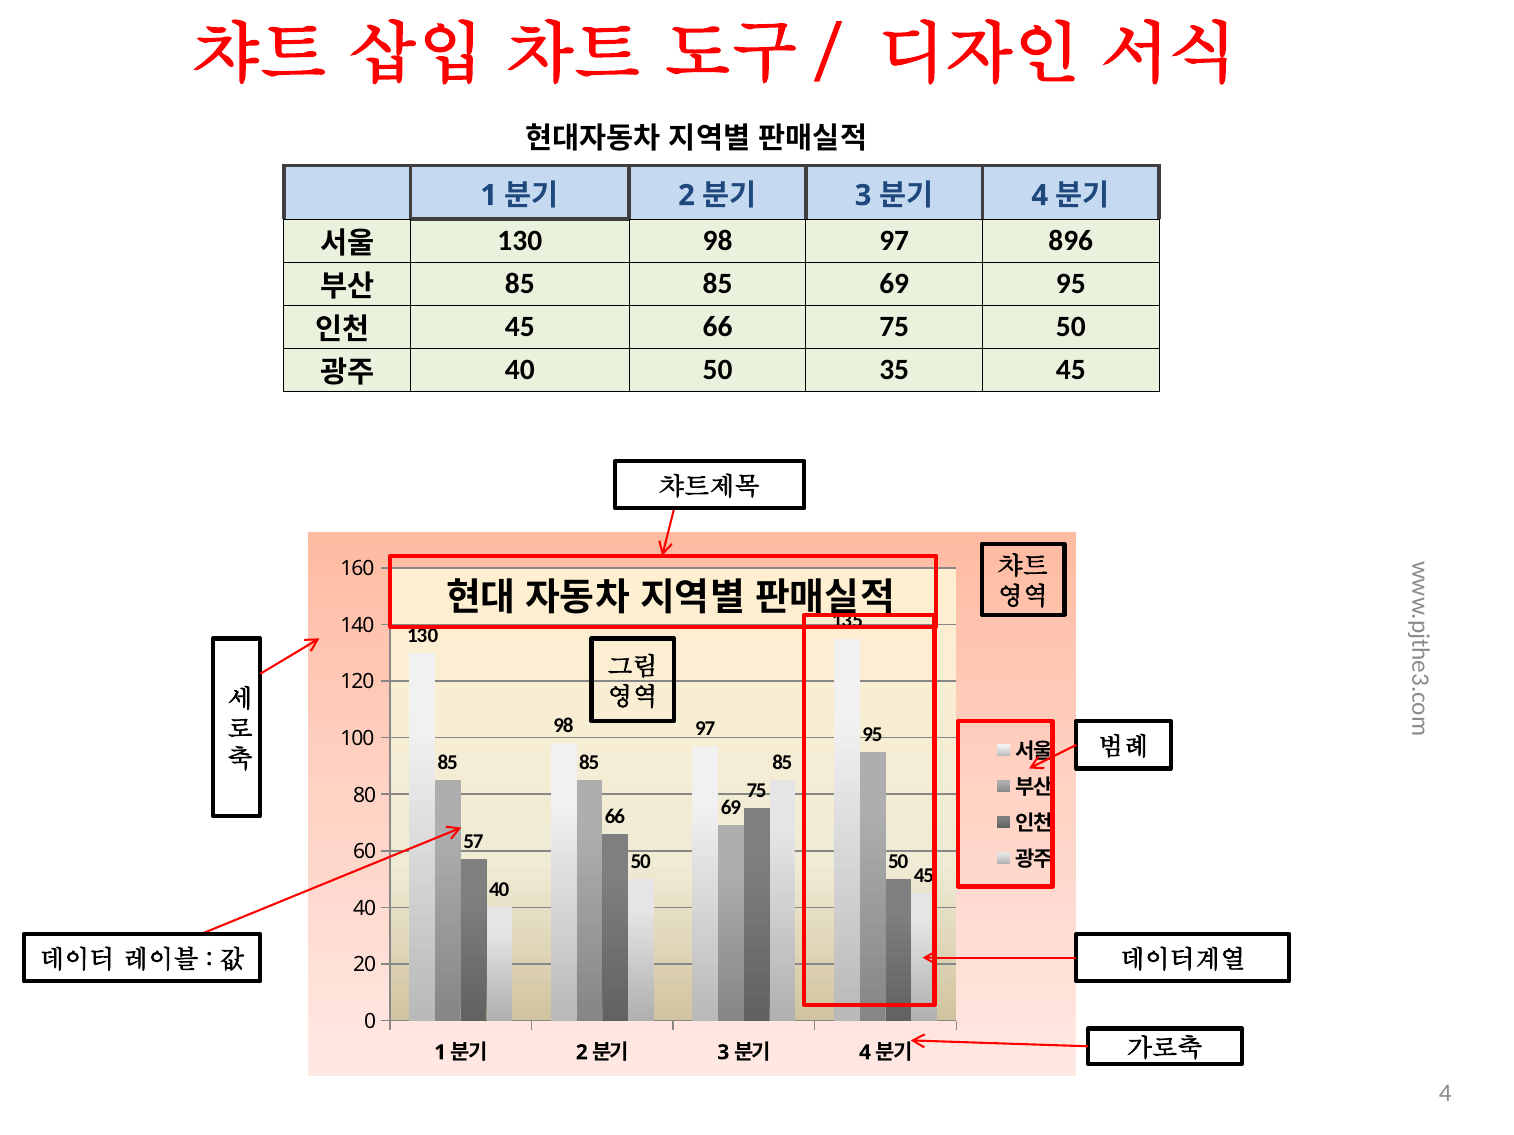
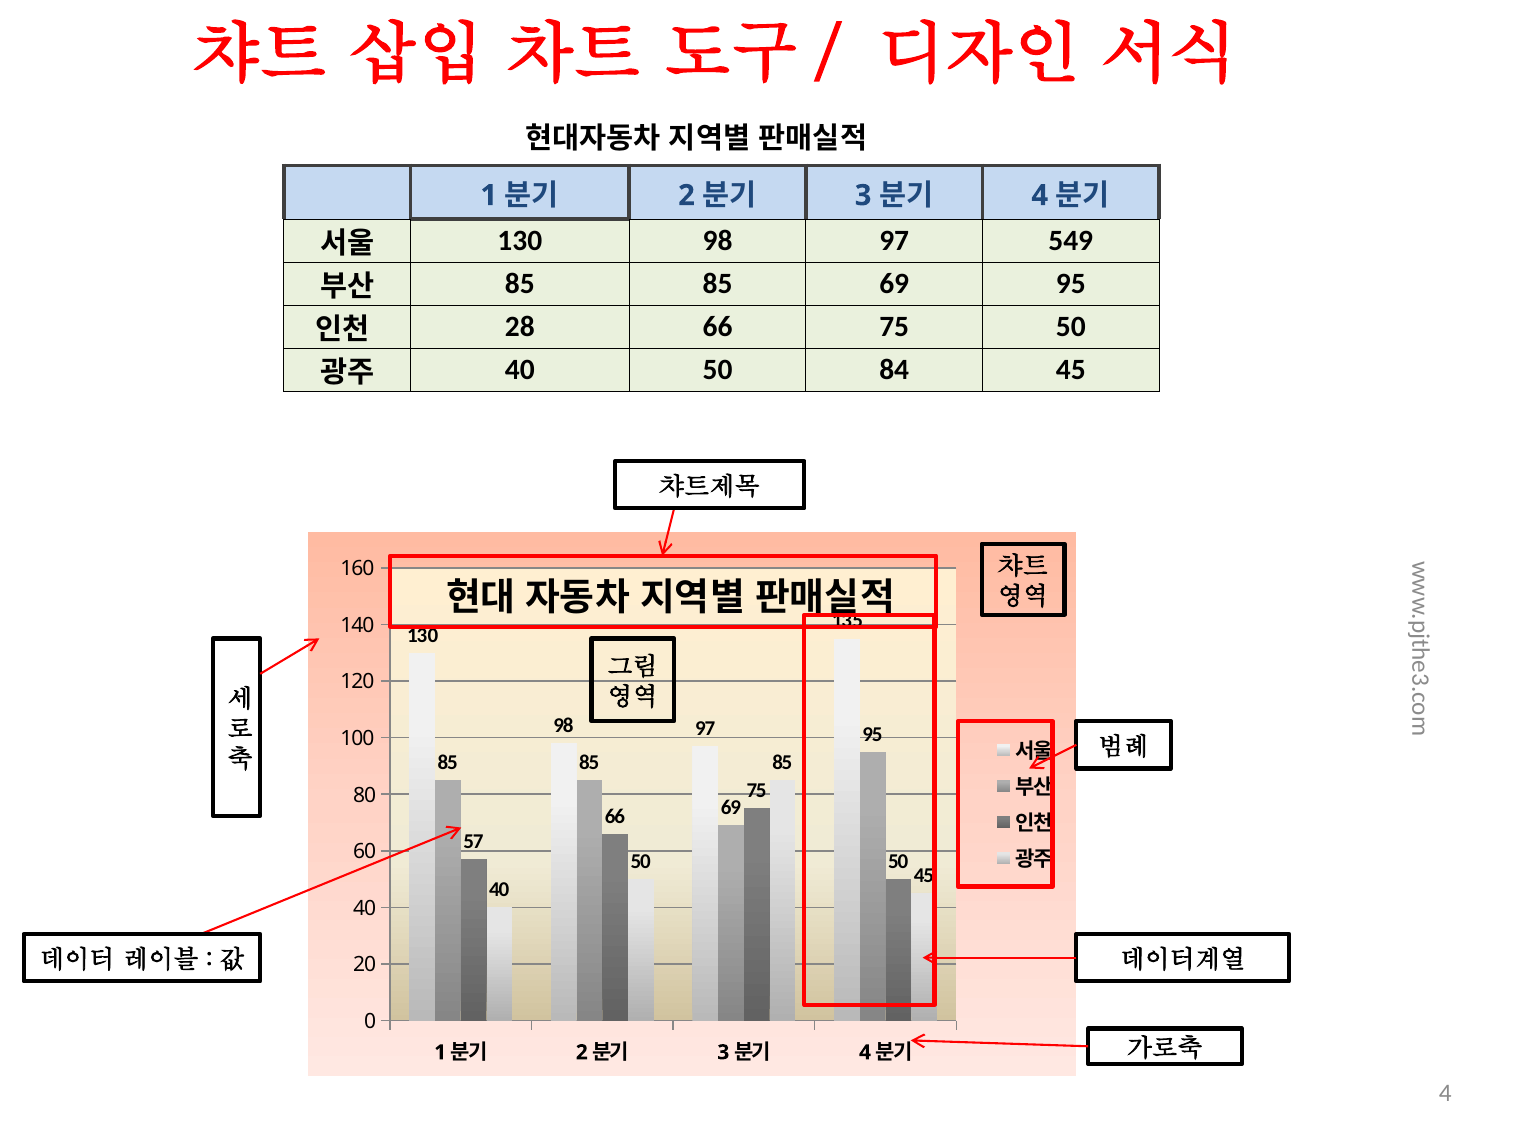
896: 896 -> 549 (1071, 241)
45: 45 -> 28 (520, 327)
35: 35 -> 84 (894, 370)
